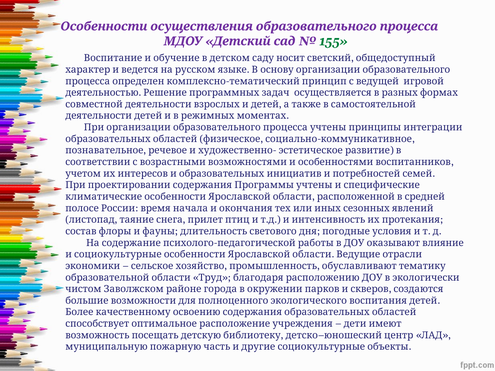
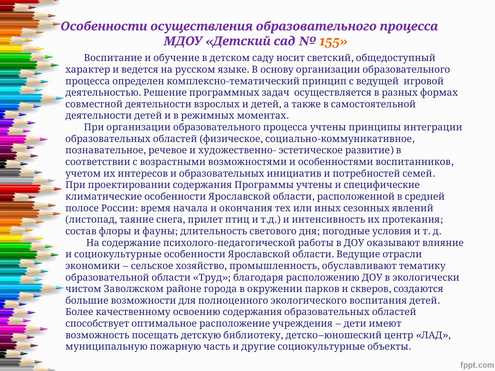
155 colour: green -> orange (333, 41)
